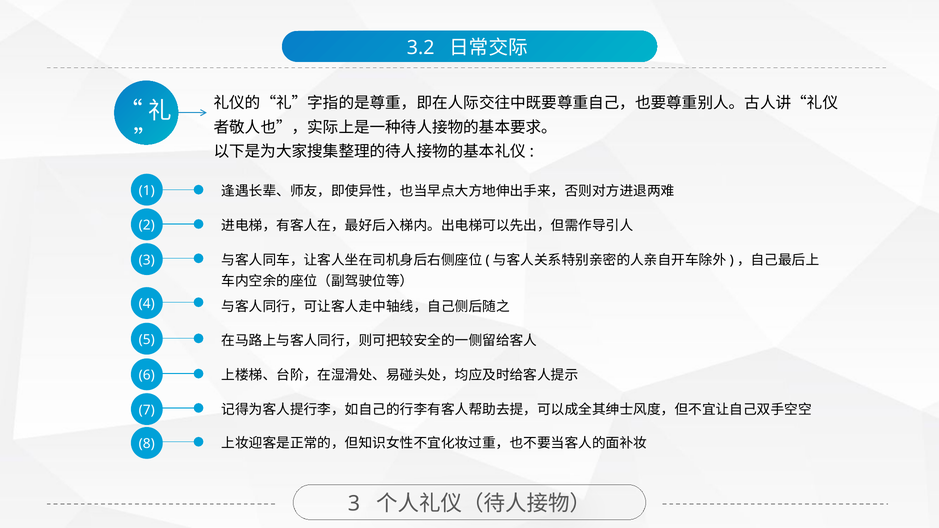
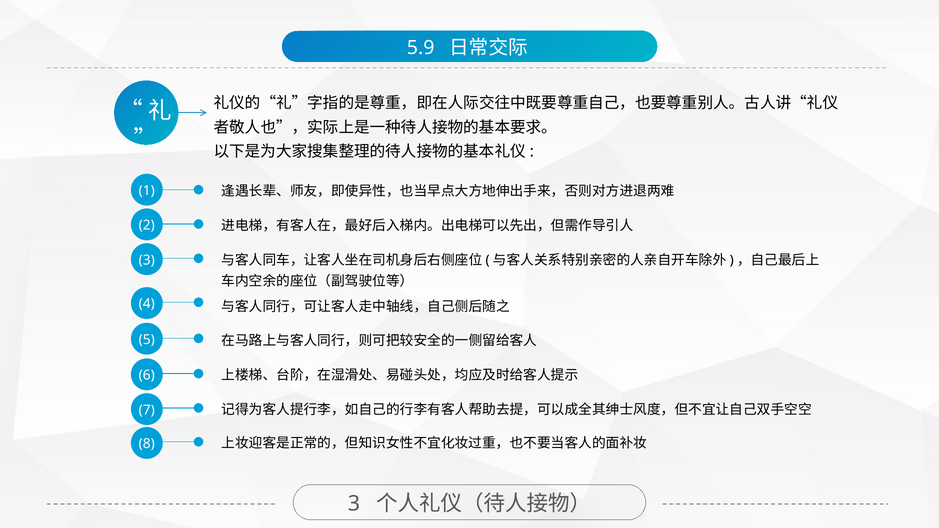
3.2: 3.2 -> 5.9 (421, 48)
